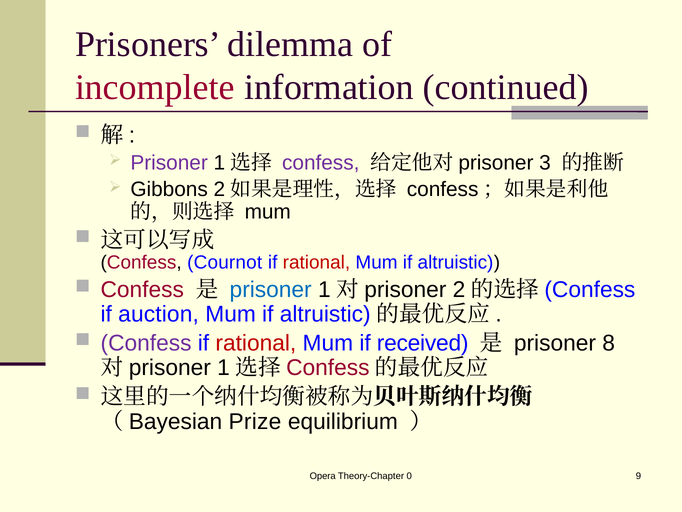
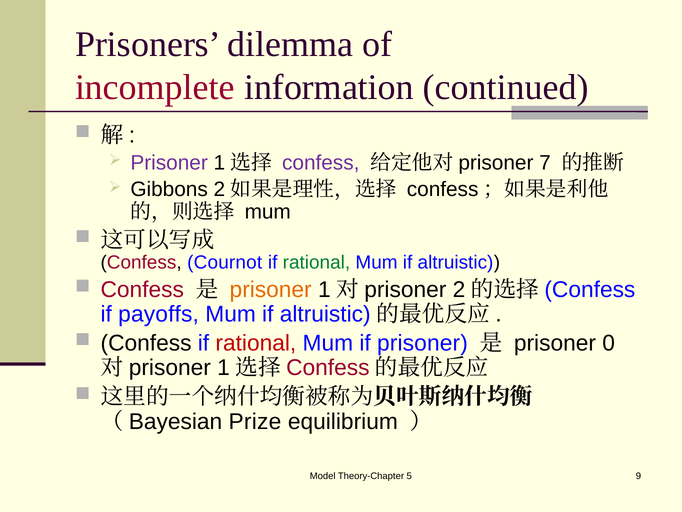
3: 3 -> 7 (545, 163)
rational colour: red -> green (316, 262)
prisoner colour: blue -> orange (271, 289)
auction: auction -> payoffs (159, 314)
Confess colour: purple -> black (146, 343)
if received: received -> prisoner (422, 343)
8: 8 -> 0 (609, 343)
Opera: Opera -> Model (323, 476)
0: 0 -> 5 (409, 476)
